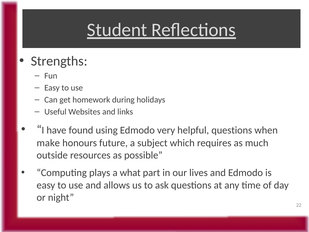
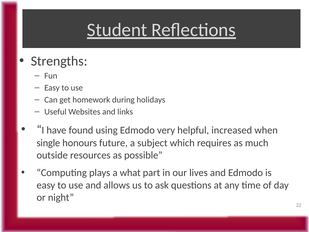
helpful questions: questions -> increased (232, 130)
make: make -> single (48, 143)
